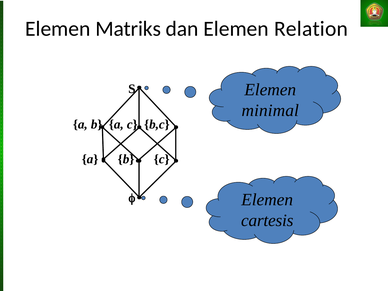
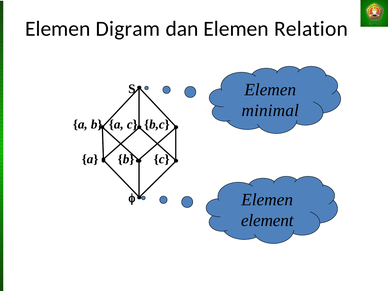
Matriks: Matriks -> Digram (128, 29)
cartesis: cartesis -> element (267, 220)
